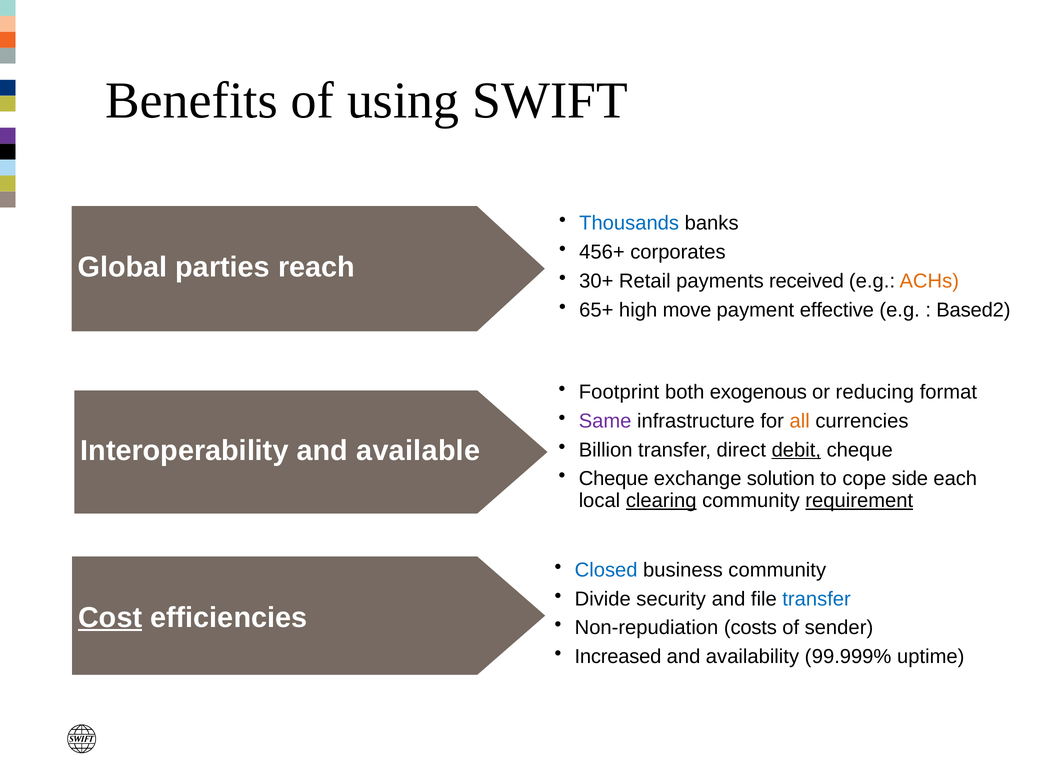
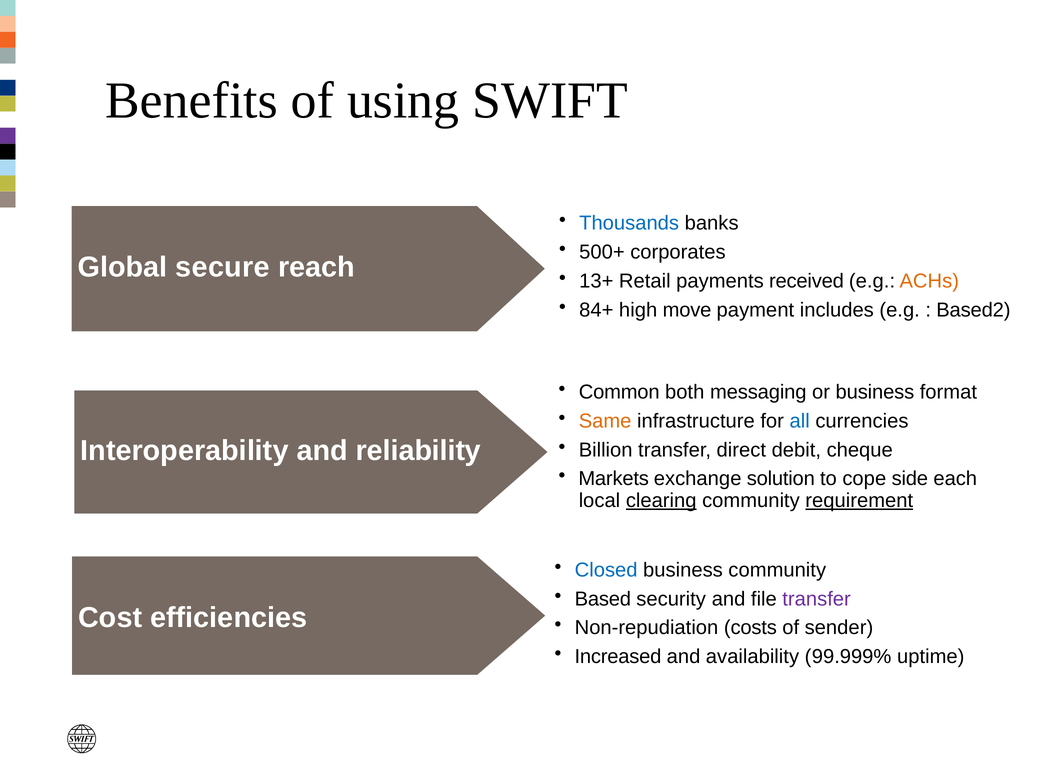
456+: 456+ -> 500+ (602, 252)
parties: parties -> secure (223, 267)
30+: 30+ -> 13+ (596, 281)
65+: 65+ -> 84+ (596, 310)
effective: effective -> includes (837, 310)
Footprint: Footprint -> Common (619, 392)
exogenous: exogenous -> messaging (758, 392)
or reducing: reducing -> business (875, 392)
Same colour: purple -> orange (605, 421)
all colour: orange -> blue (800, 421)
available: available -> reliability (418, 450)
debit underline: present -> none (796, 450)
Cheque: Cheque -> Markets (614, 479)
Divide: Divide -> Based (603, 599)
transfer colour: blue -> purple (817, 599)
Cost underline: present -> none (110, 617)
